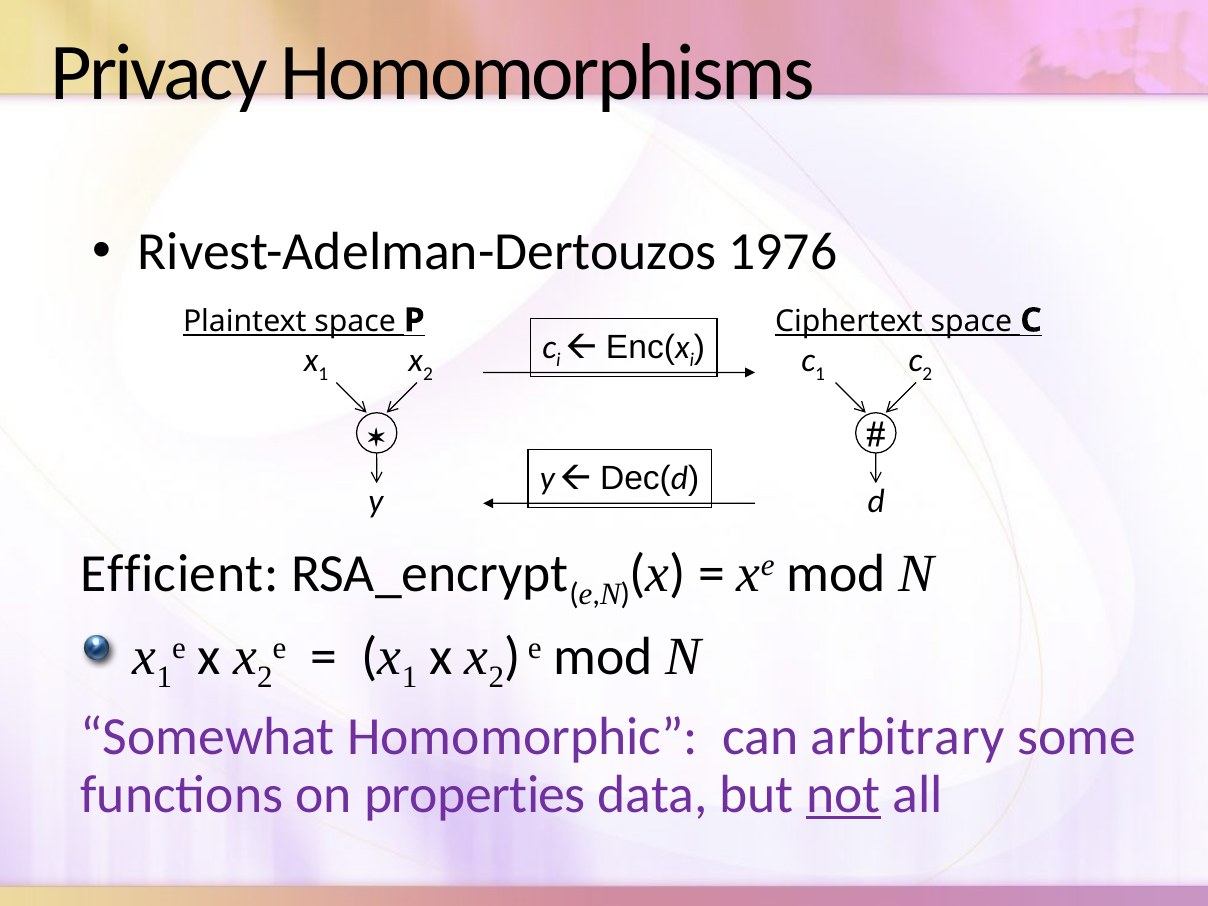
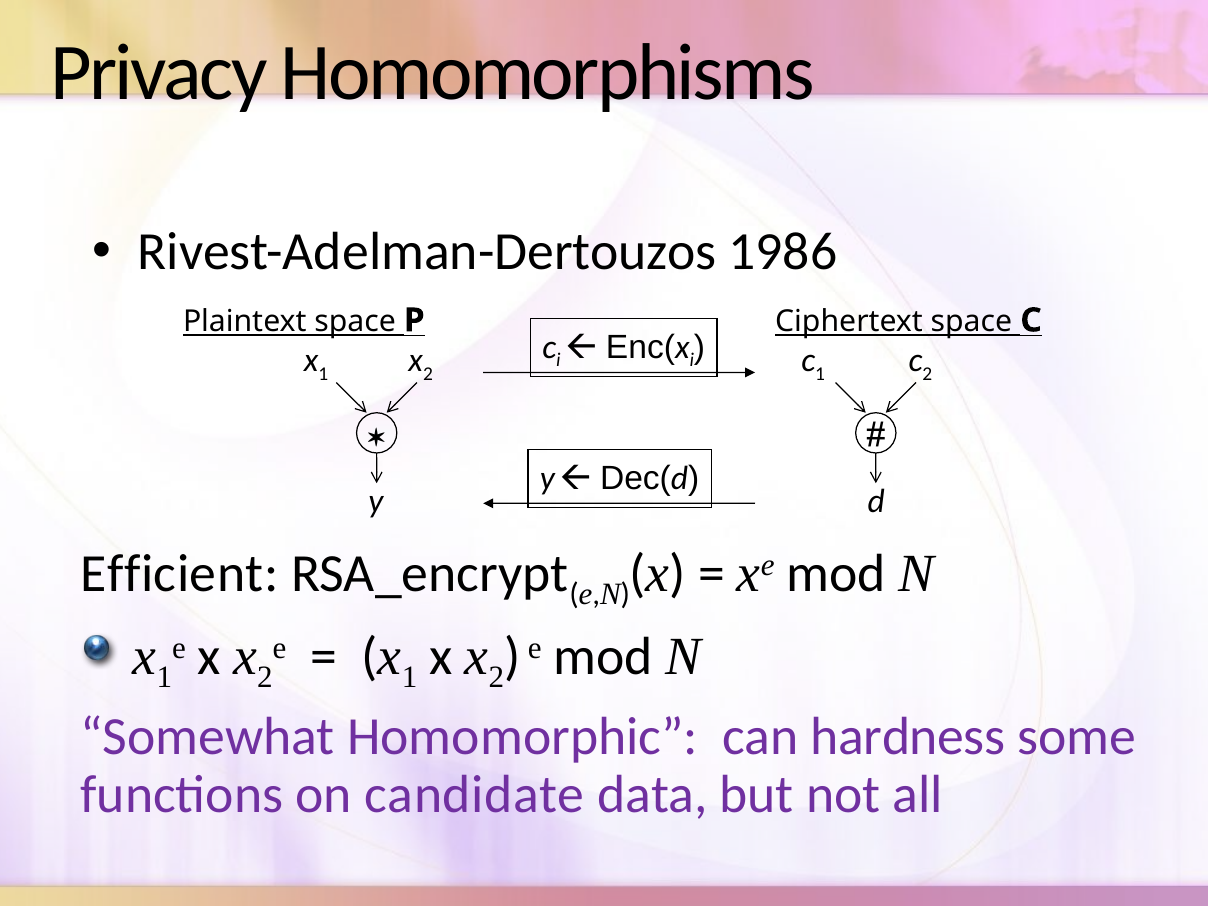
1976: 1976 -> 1986 (783, 251)
arbitrary: arbitrary -> hardness (908, 736)
properties: properties -> candidate (475, 794)
not underline: present -> none (843, 794)
